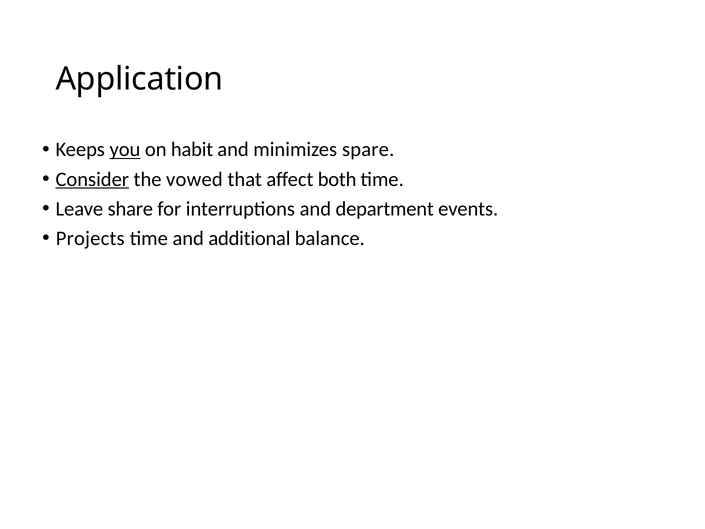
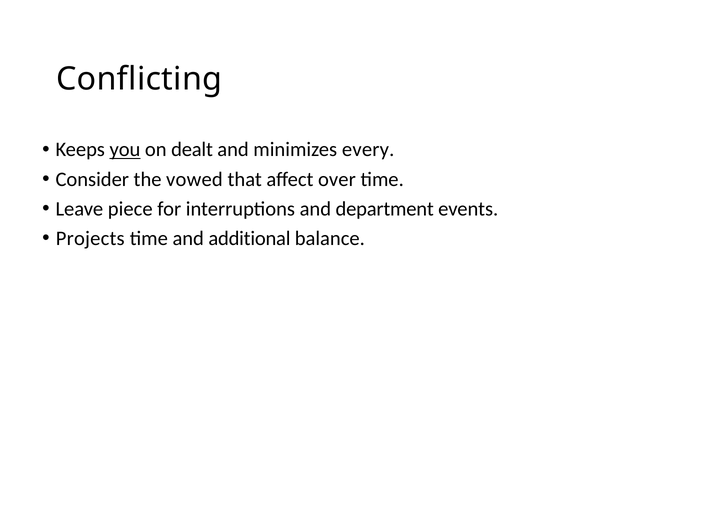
Application: Application -> Conflicting (139, 79)
habit: habit -> dealt (192, 150)
spare: spare -> every (368, 150)
Consider underline: present -> none (92, 179)
both: both -> over (337, 179)
share: share -> piece (130, 209)
